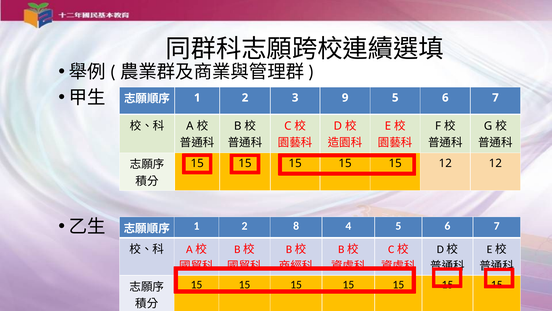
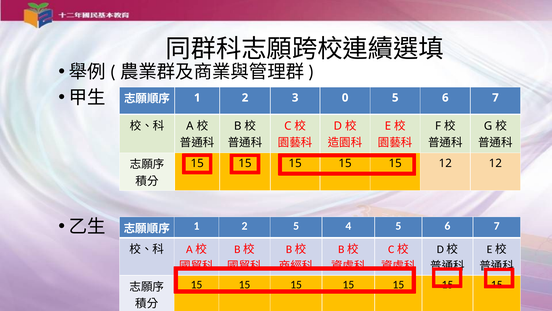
9: 9 -> 0 (345, 98)
2 8: 8 -> 5 (296, 226)
